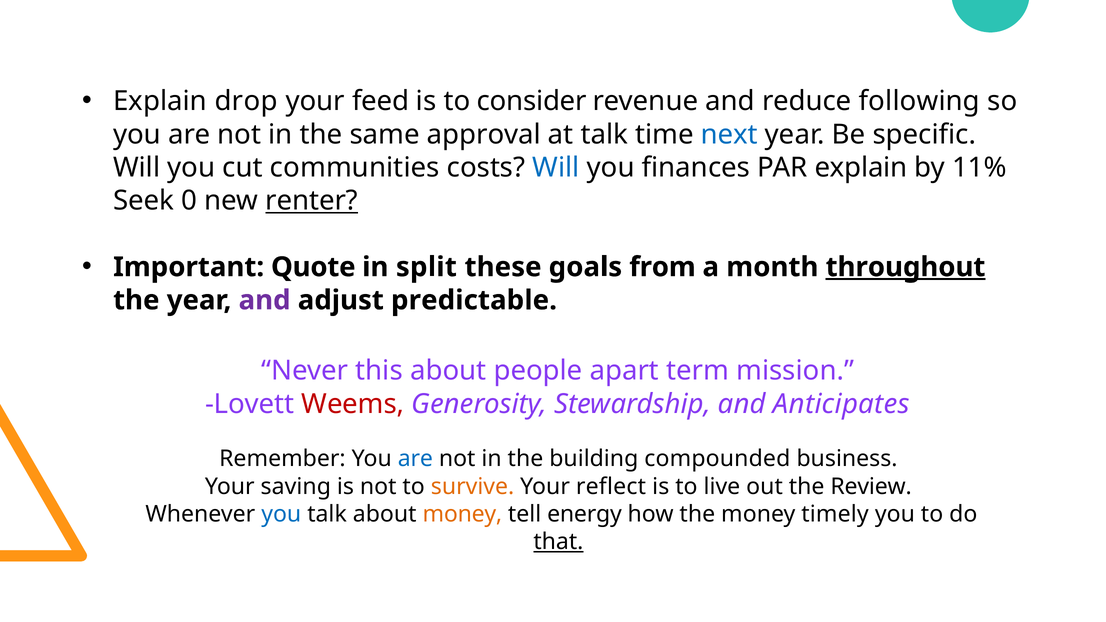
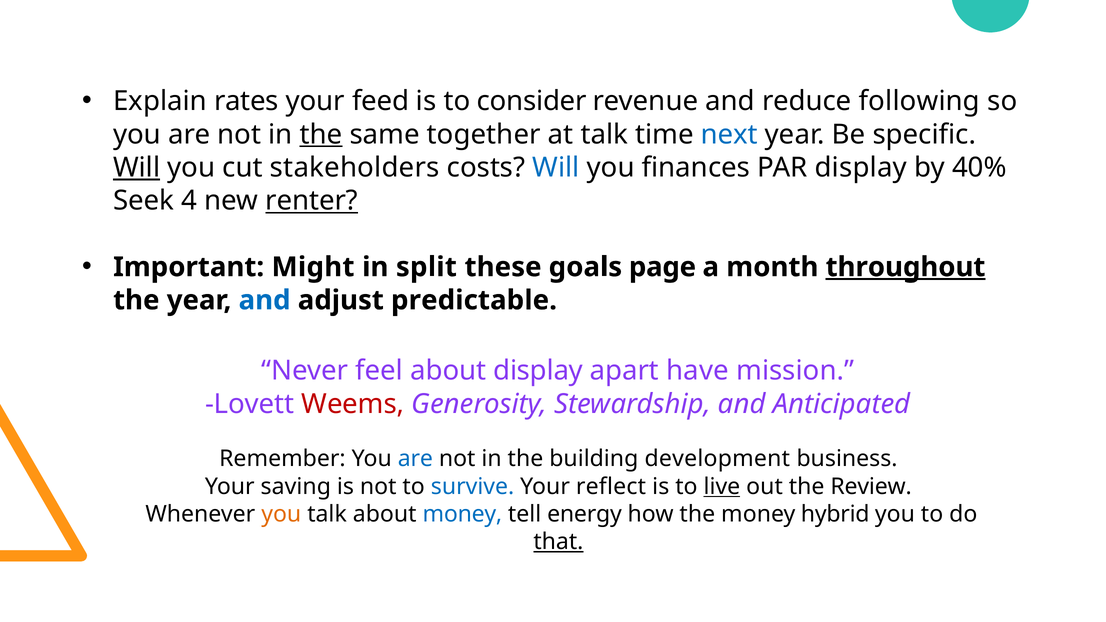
drop: drop -> rates (246, 101)
the underline: none -> present (321, 134)
approval: approval -> together (484, 134)
Will underline: none -> present (137, 168)
communities: communities -> stakeholders (355, 168)
PAR explain: explain -> display (861, 168)
11%: 11% -> 40% (979, 168)
0: 0 -> 4 (189, 201)
Quote: Quote -> Might (313, 267)
from: from -> page (662, 267)
and colour: purple -> blue (265, 300)
this: this -> feel (379, 371)
about people: people -> display (538, 371)
term: term -> have (698, 371)
Anticipates: Anticipates -> Anticipated (842, 404)
compounded: compounded -> development (717, 459)
survive colour: orange -> blue (473, 487)
live underline: none -> present (722, 487)
you colour: blue -> orange (281, 514)
money colour: orange -> blue (462, 514)
timely: timely -> hybrid (835, 514)
